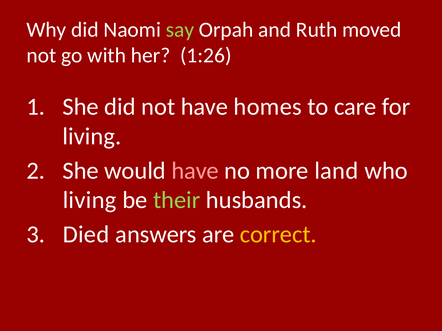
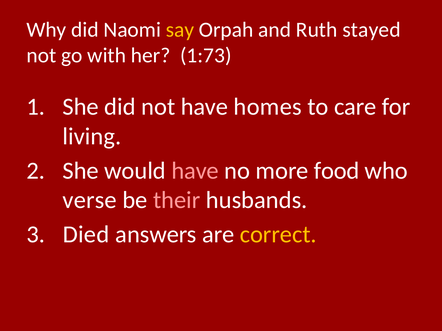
say colour: light green -> yellow (180, 30)
moved: moved -> stayed (372, 30)
1:26: 1:26 -> 1:73 (206, 56)
land: land -> food (337, 171)
living: living -> verse (90, 200)
their colour: light green -> pink (177, 200)
